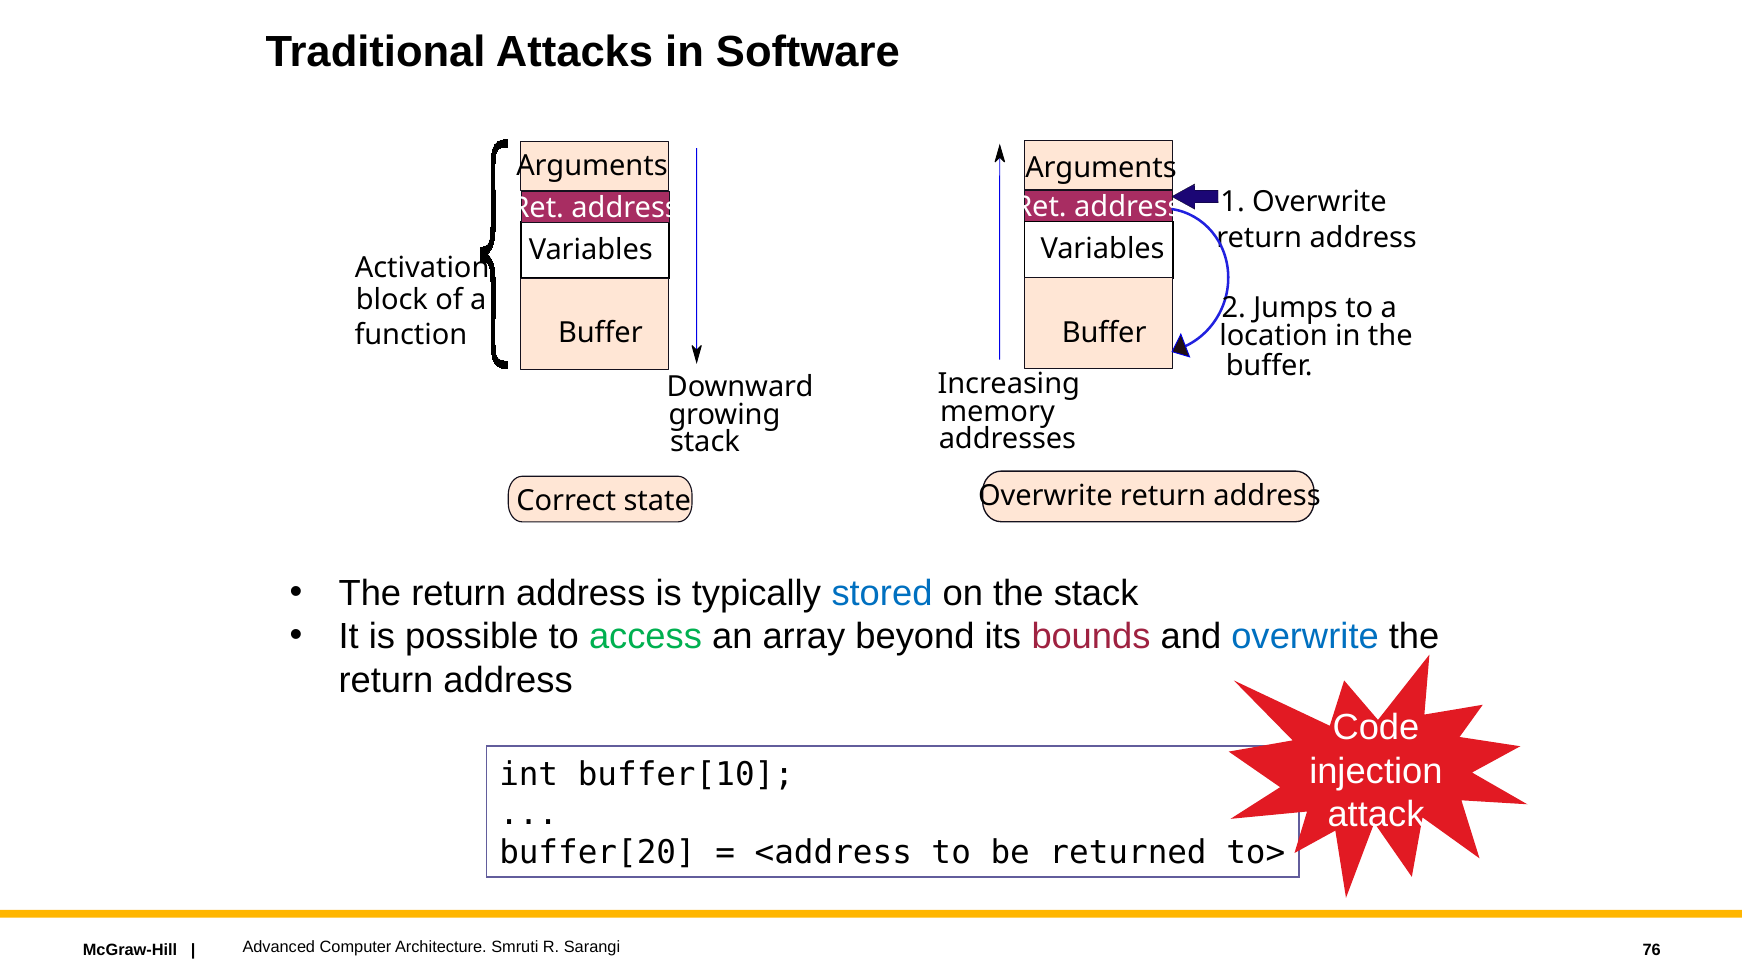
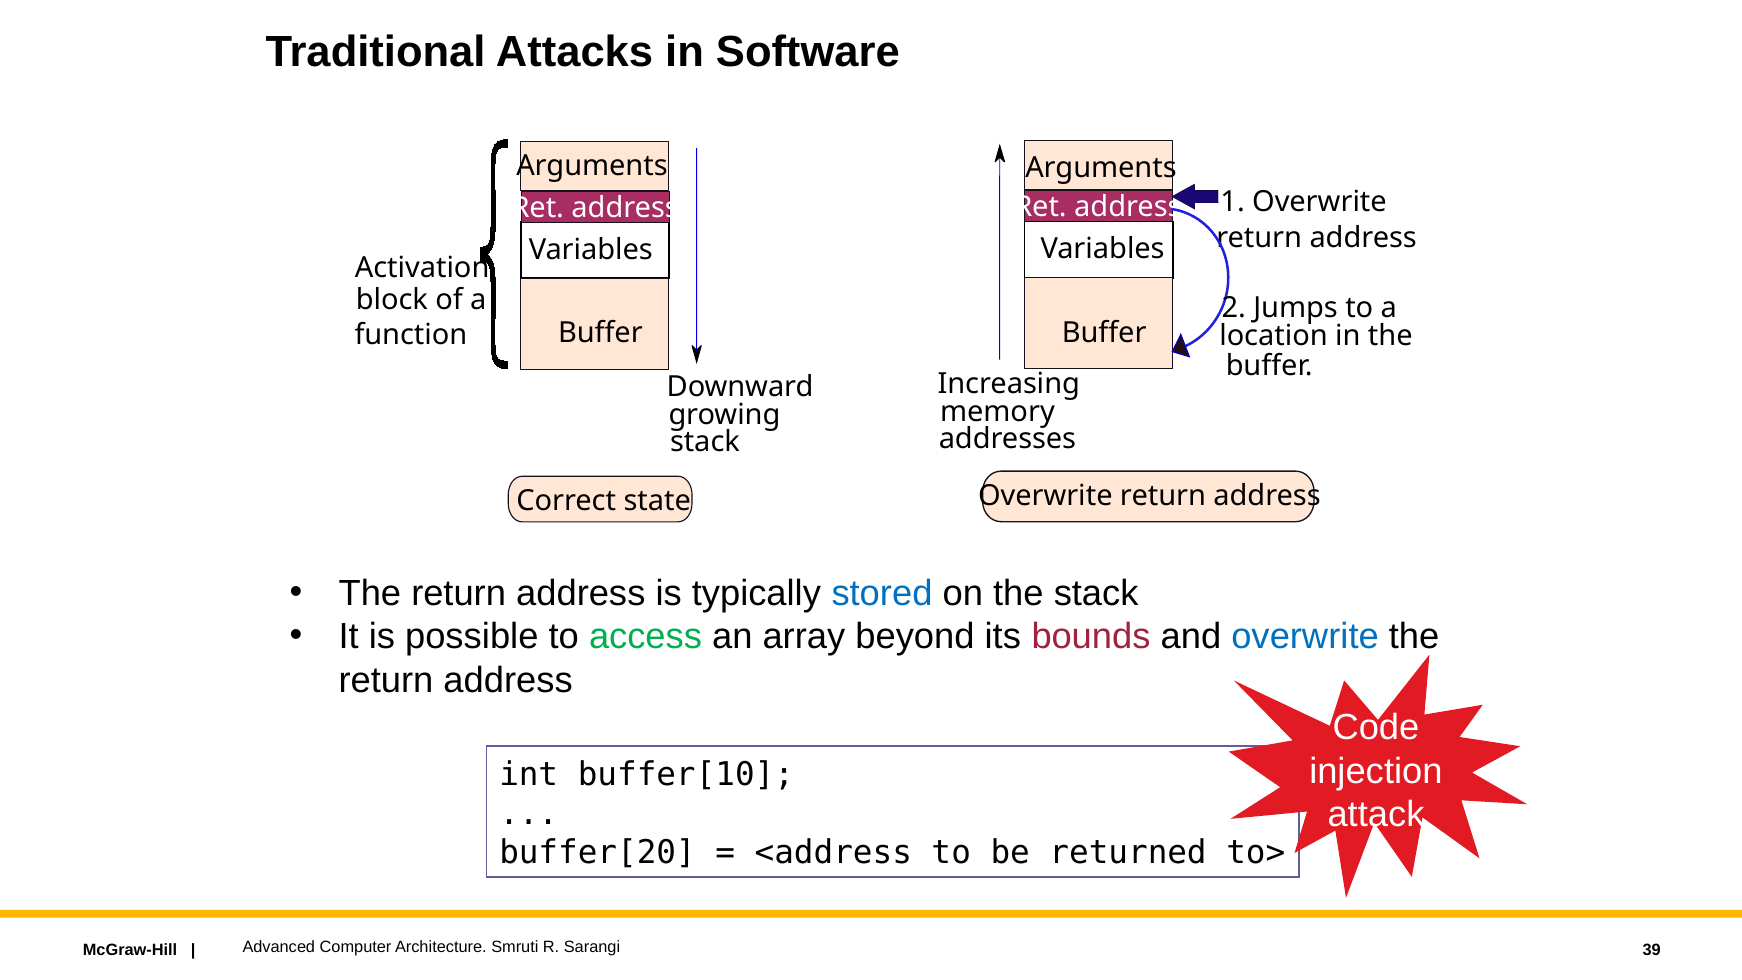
76: 76 -> 39 (1652, 950)
